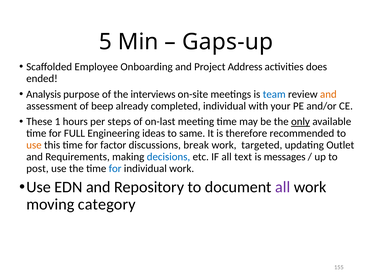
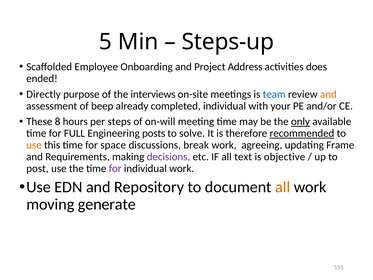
Gaps-up: Gaps-up -> Steps-up (228, 42)
Analysis: Analysis -> Directly (43, 94)
1: 1 -> 8 (58, 122)
on-last: on-last -> on-will (160, 122)
ideas: ideas -> posts (154, 133)
same: same -> solve (192, 133)
recommended underline: none -> present (302, 133)
factor: factor -> space (113, 145)
targeted: targeted -> agreeing (262, 145)
Outlet: Outlet -> Frame (340, 145)
decisions colour: blue -> purple (168, 157)
messages: messages -> objective (285, 157)
for colour: blue -> purple (115, 169)
all colour: purple -> orange (283, 187)
category: category -> generate (107, 204)
